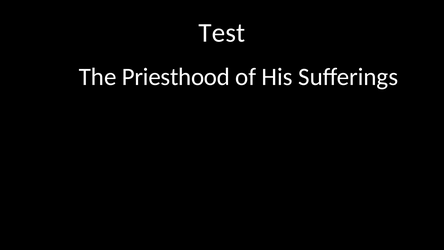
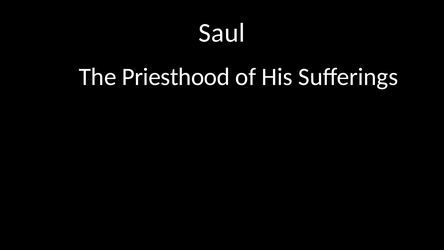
Test: Test -> Saul (222, 33)
